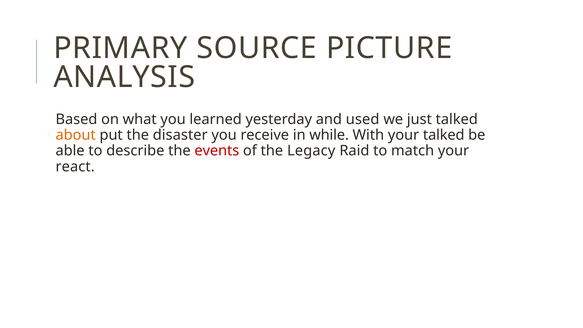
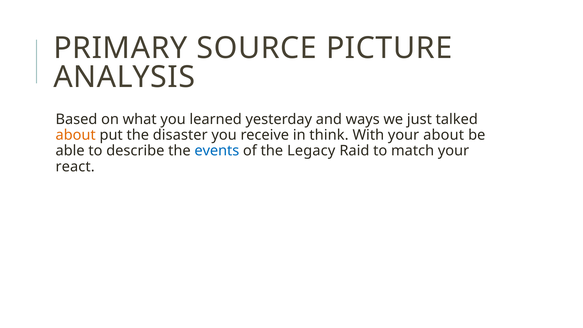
used: used -> ways (363, 119)
while: while -> think (329, 135)
your talked: talked -> about (444, 135)
events colour: red -> blue (217, 151)
